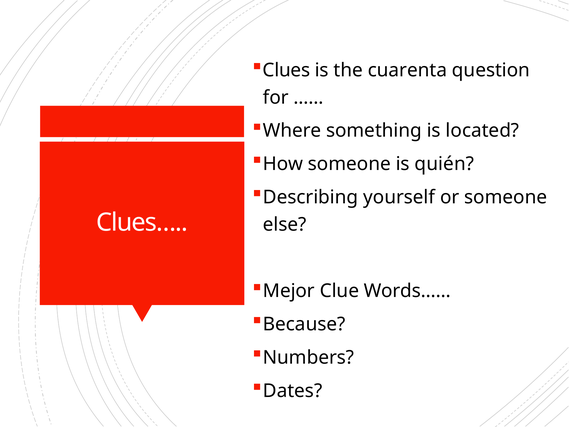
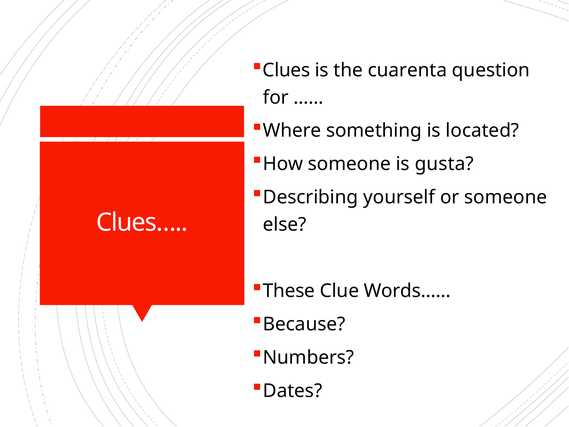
quién: quién -> gusta (444, 164)
Mejor: Mejor -> These (289, 291)
